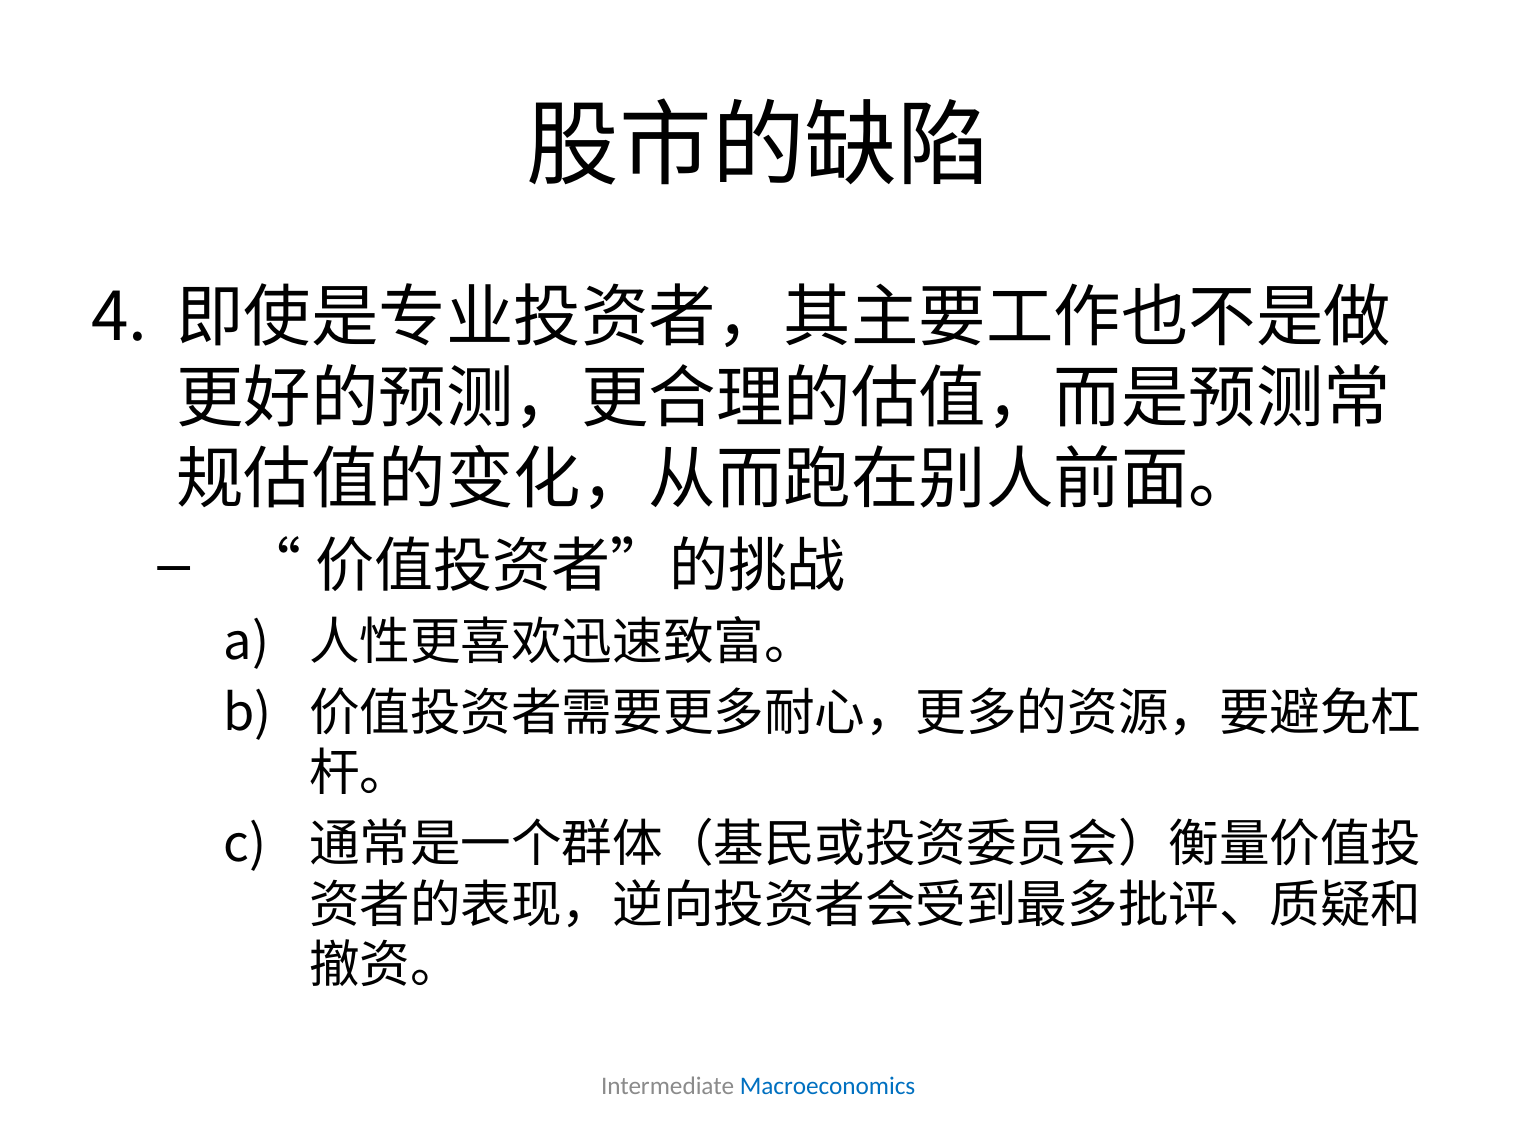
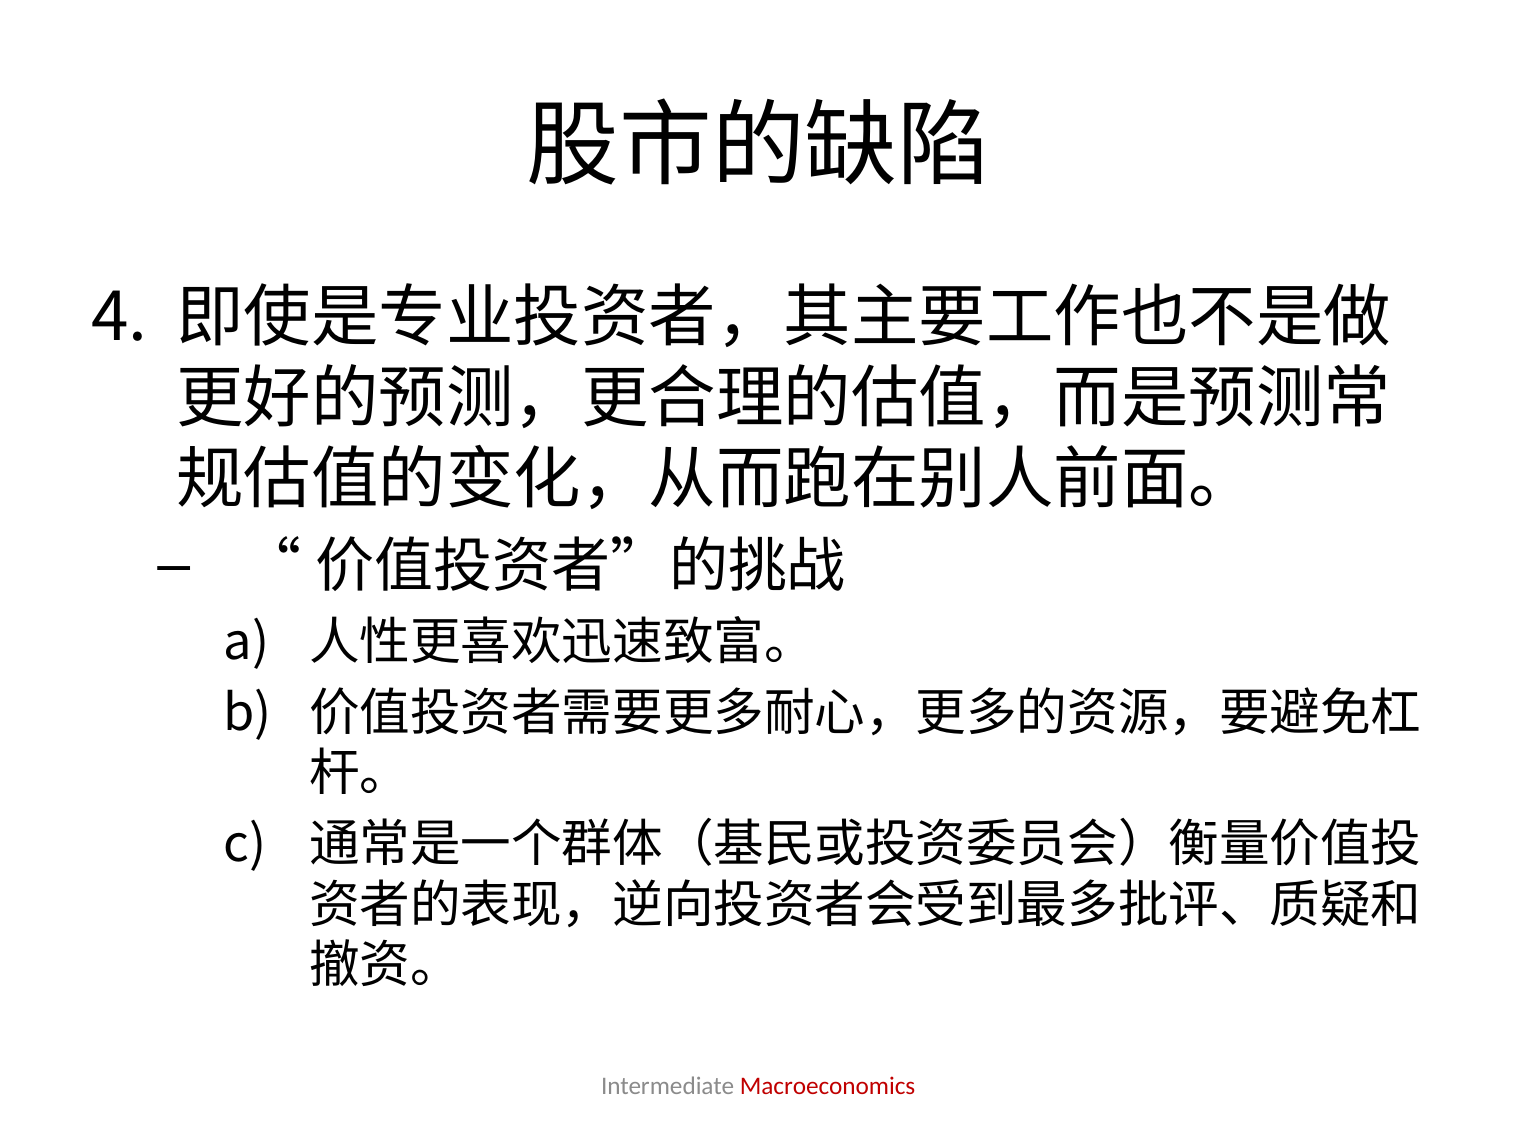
Macroeconomics colour: blue -> red (828, 1086)
